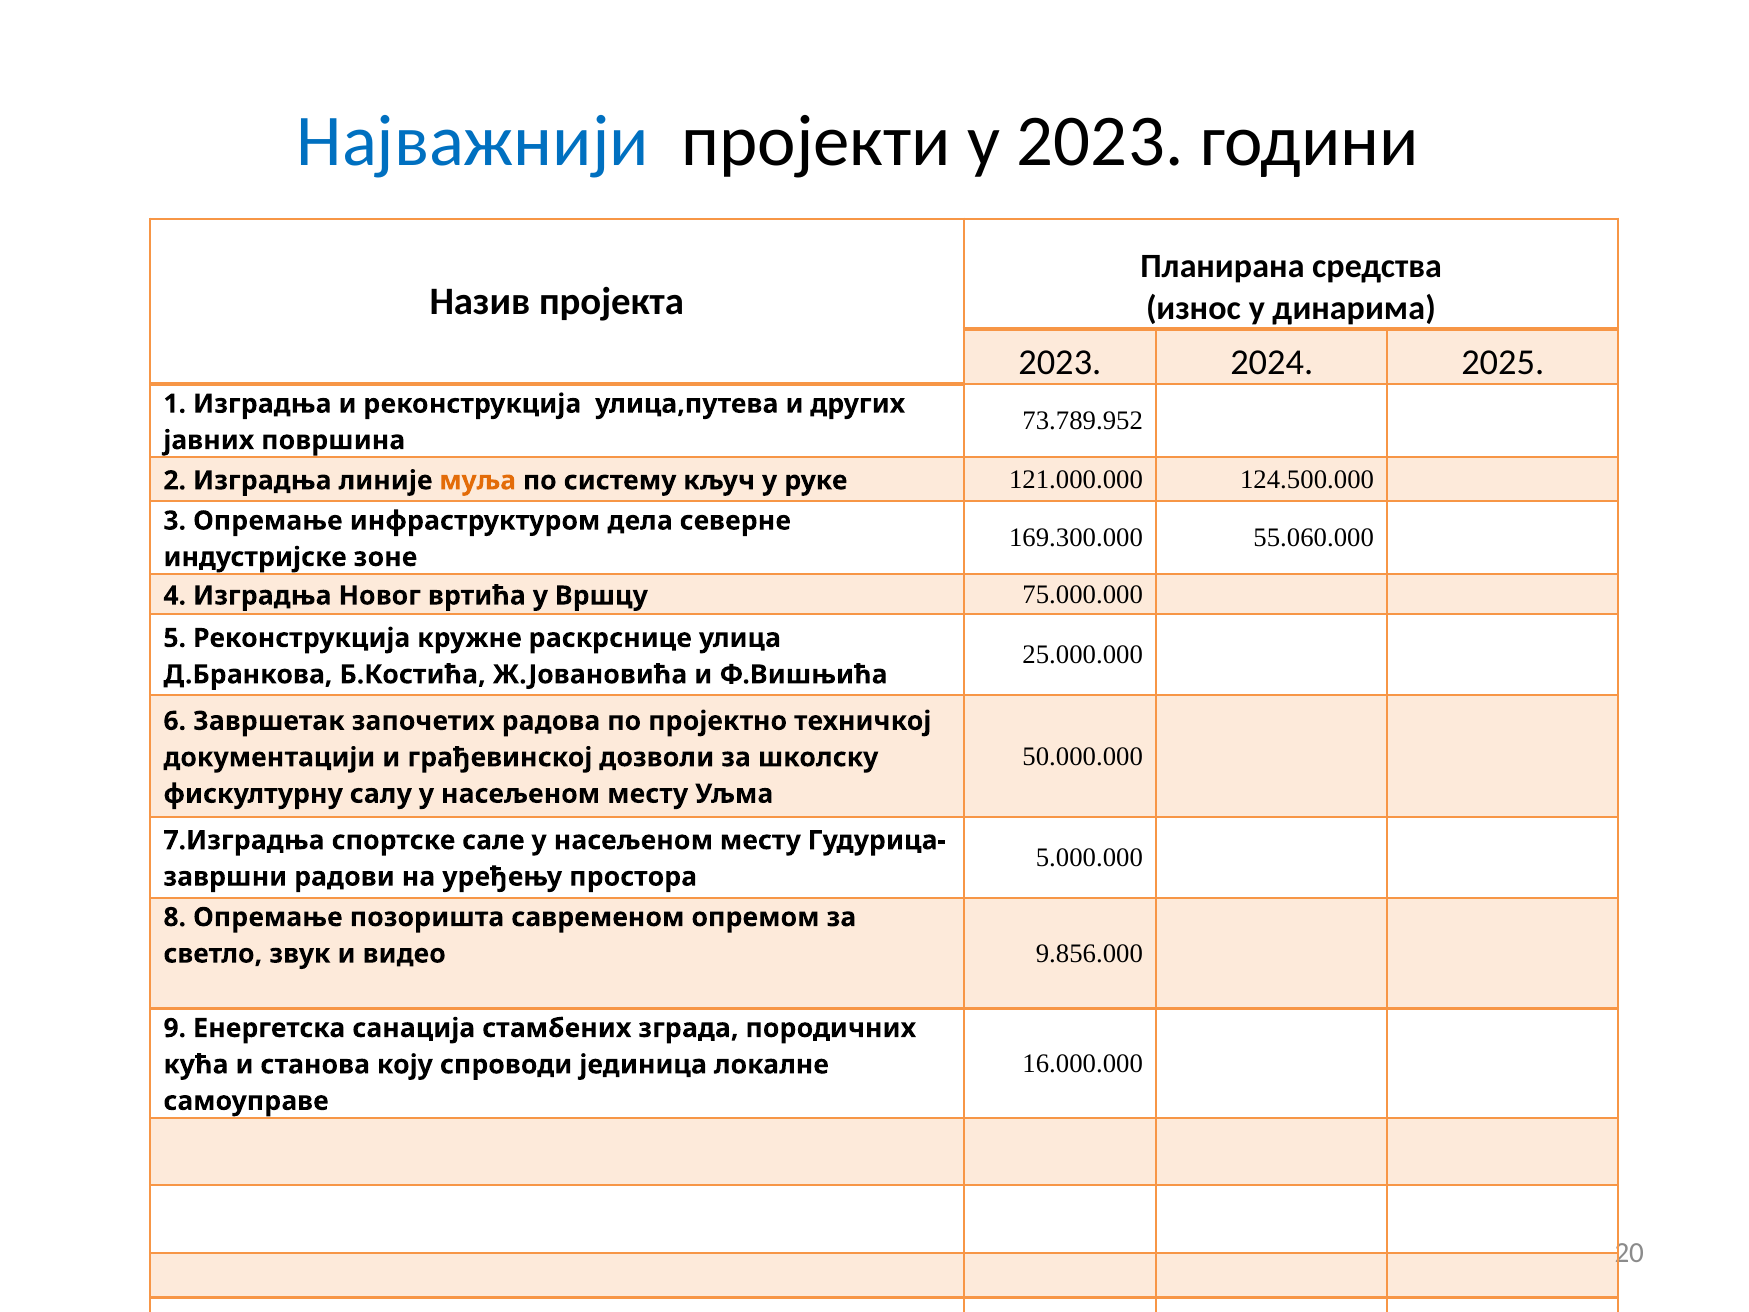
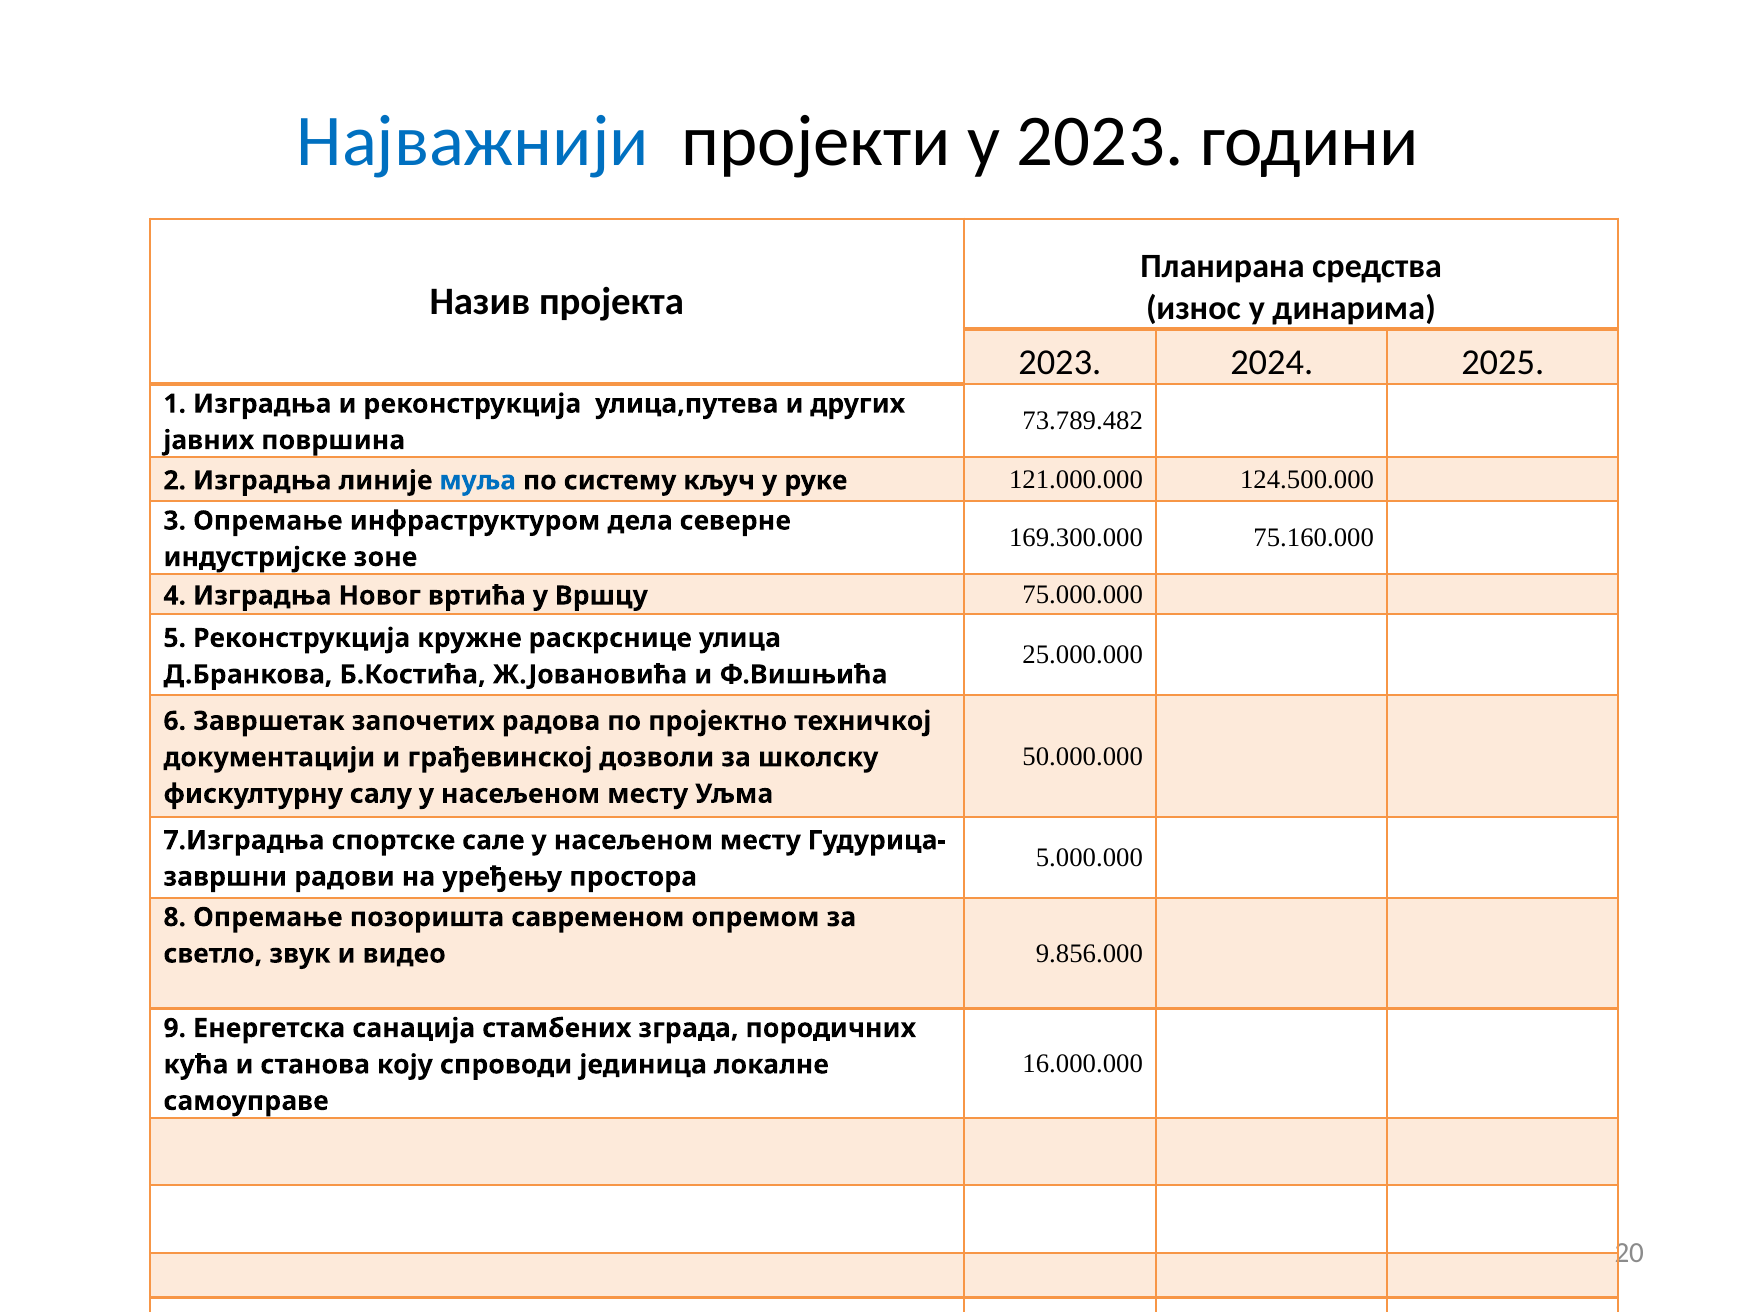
73.789.952: 73.789.952 -> 73.789.482 (1083, 421)
муља colour: orange -> blue (478, 480)
55.060.000: 55.060.000 -> 75.160.000 (1314, 538)
